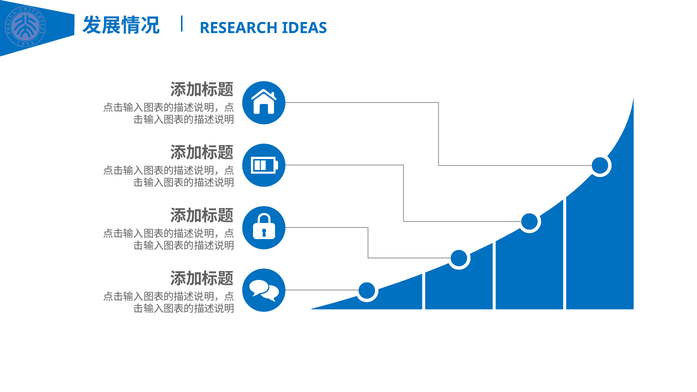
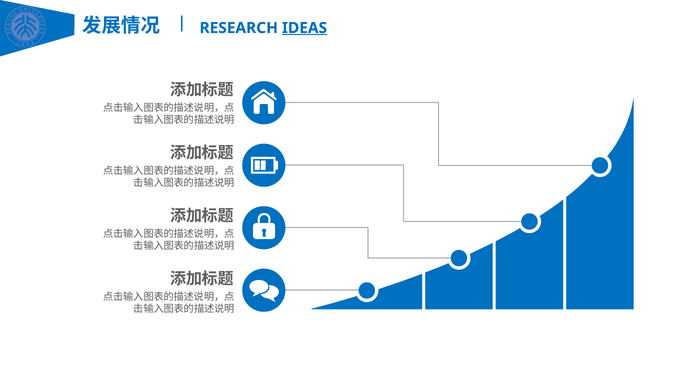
IDEAS underline: none -> present (305, 28)
